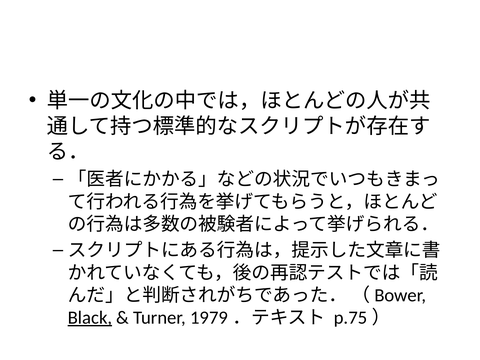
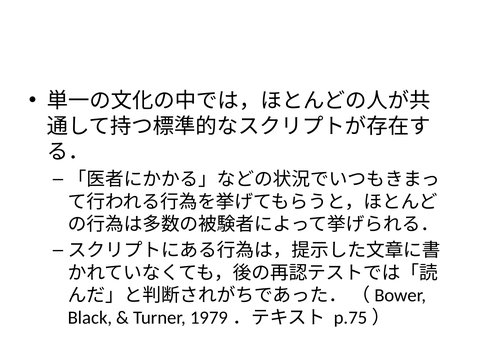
Black underline: present -> none (90, 318)
